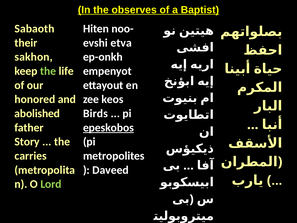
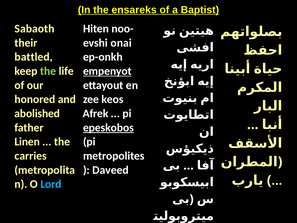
observes: observes -> ensareks (134, 10)
etva: etva -> onai (121, 43)
sakhon: sakhon -> battled (34, 57)
empenyot underline: none -> present (107, 71)
Birds: Birds -> Afrek (96, 113)
Story: Story -> Linen (27, 142)
Lord colour: light green -> light blue (51, 184)
